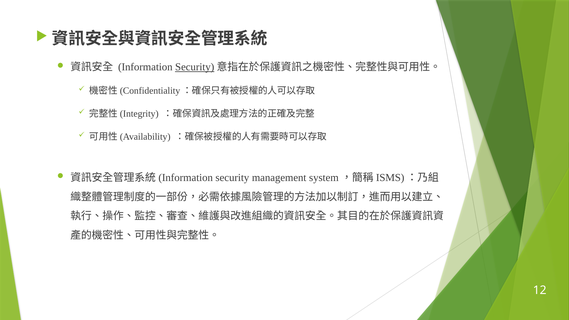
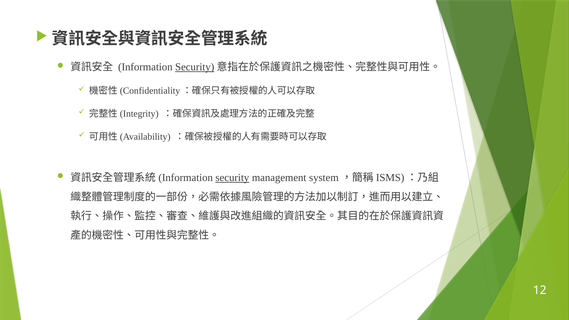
security underline: none -> present (232, 178)
